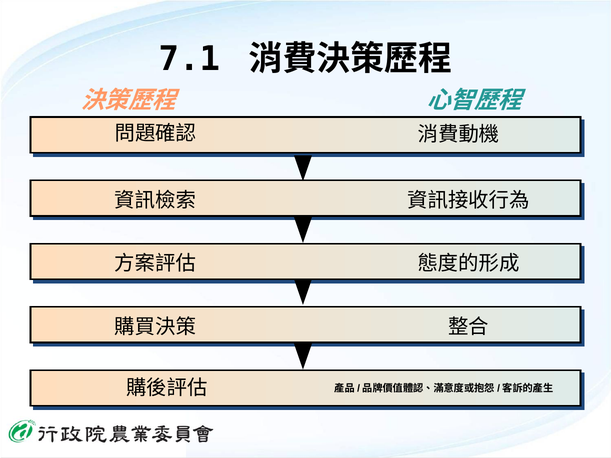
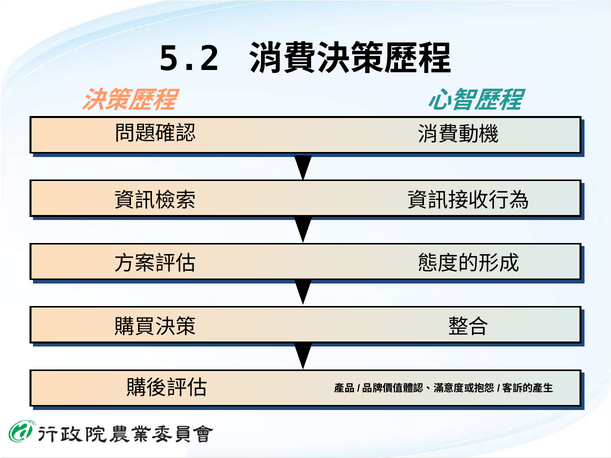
7.1: 7.1 -> 5.2 (190, 59)
